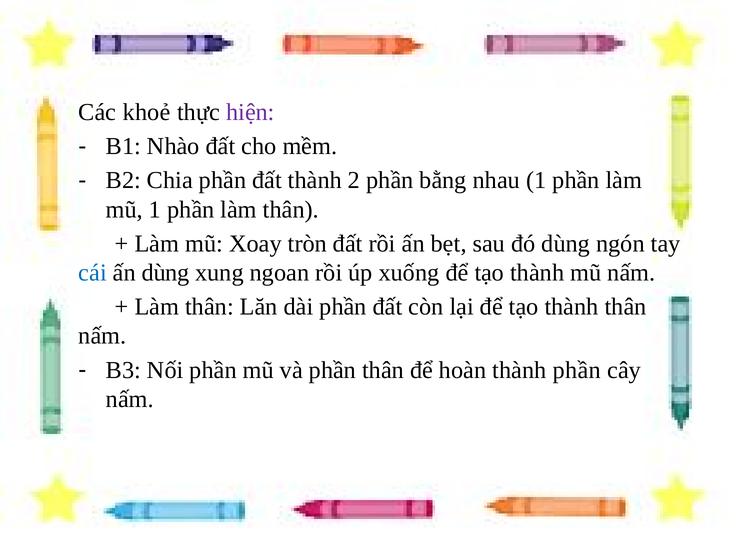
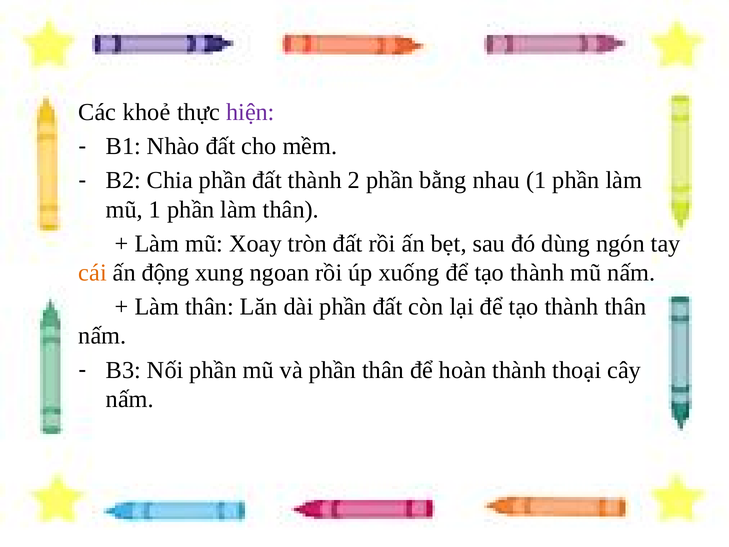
cái colour: blue -> orange (93, 273)
ấn dùng: dùng -> động (166, 273)
thành phần: phần -> thoại (577, 370)
